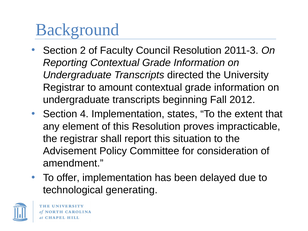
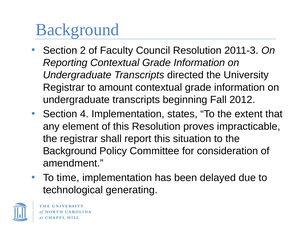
Advisement: Advisement -> Background (70, 151)
offer: offer -> time (68, 178)
